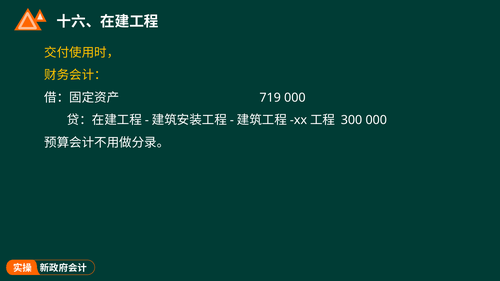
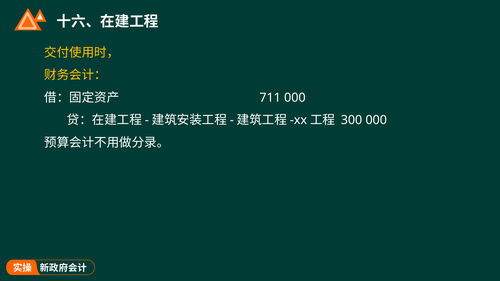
719: 719 -> 711 (270, 98)
